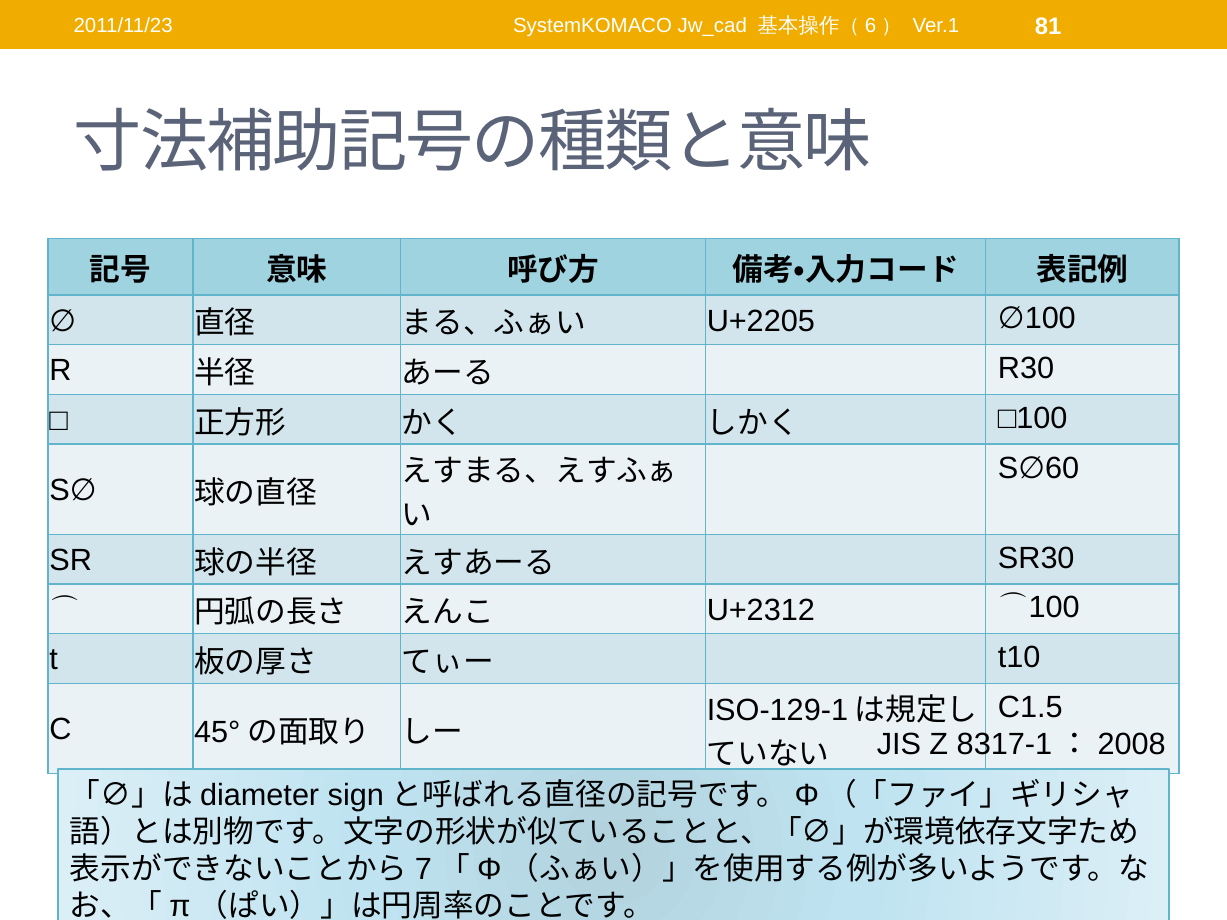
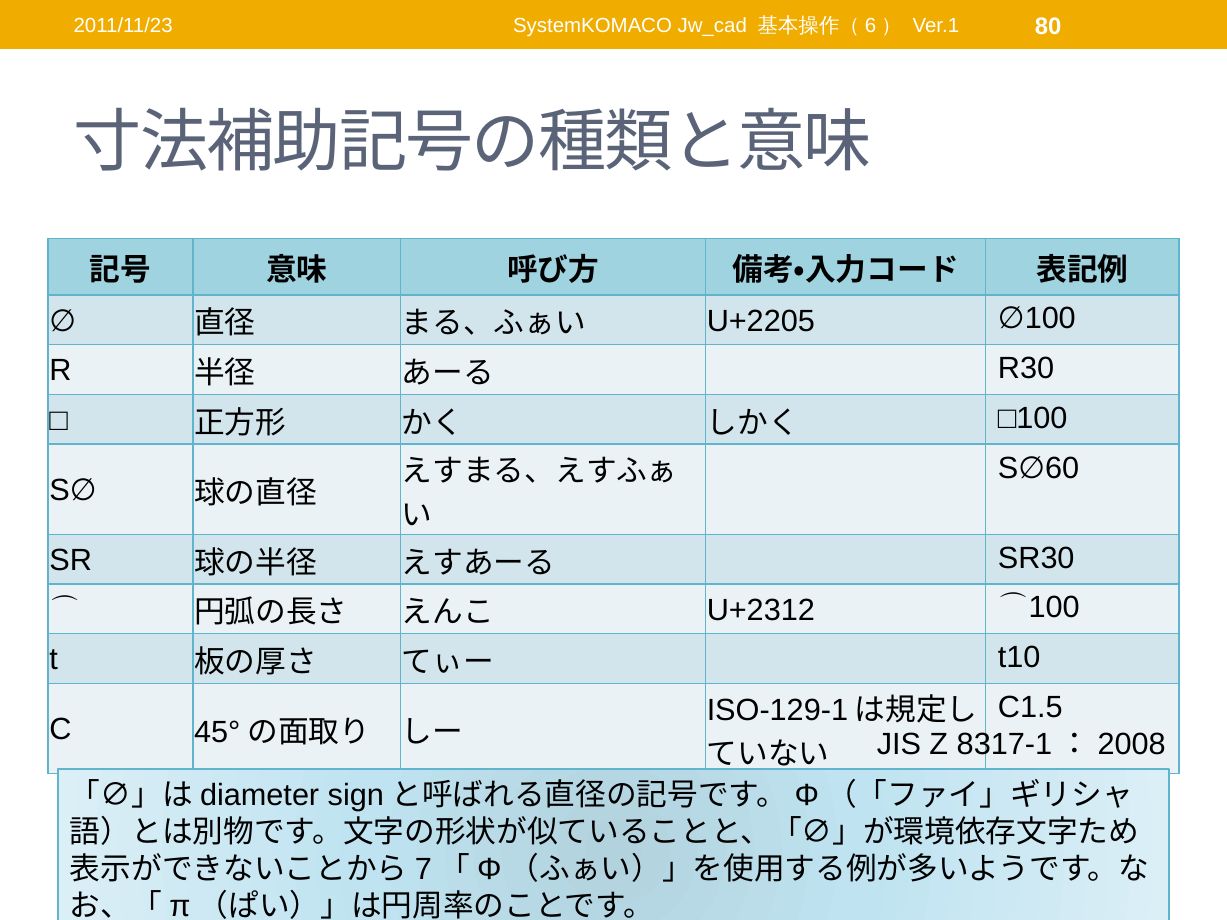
81: 81 -> 80 (1048, 26)
